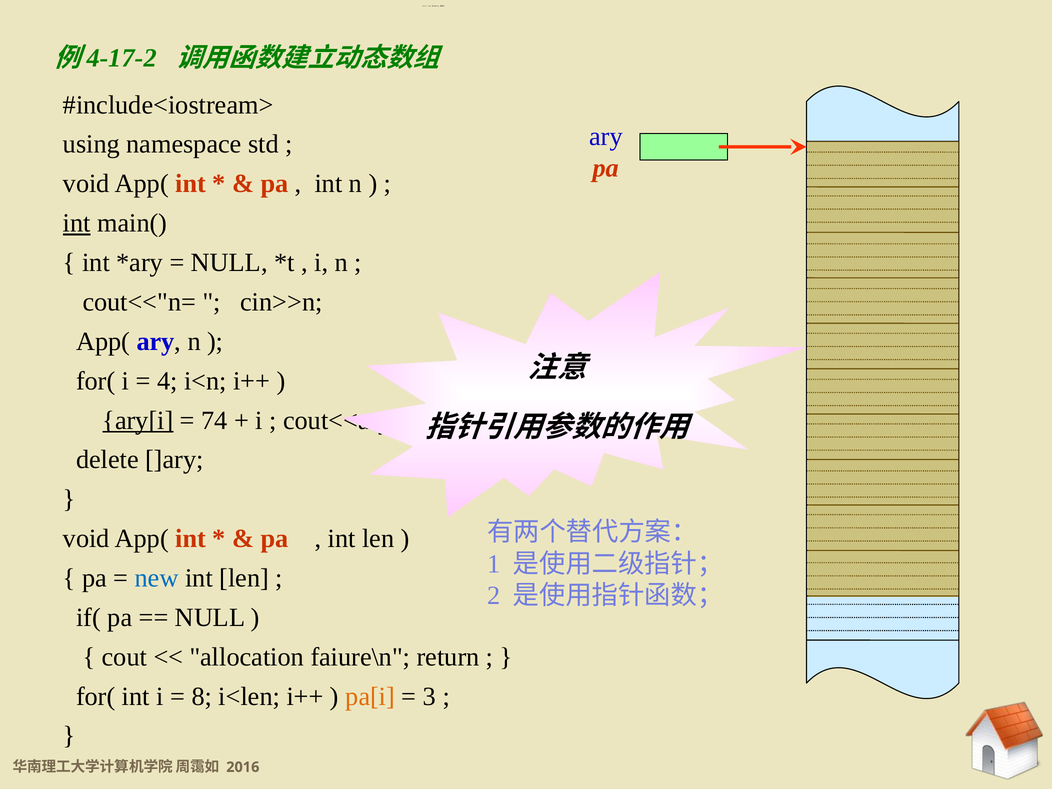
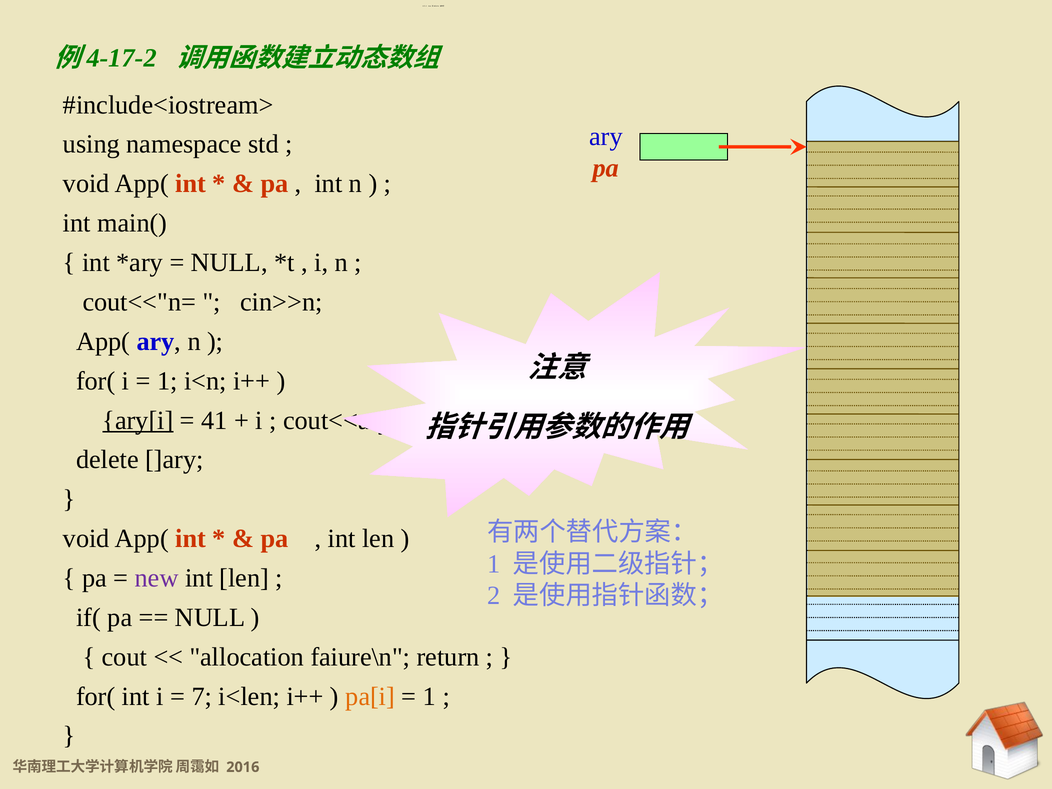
int underline: present -> none (77, 223)
4: 4 -> 1 (167, 381)
74: 74 -> 41 (214, 420)
new colour: blue -> purple (157, 578)
8: 8 -> 7 (202, 696)
3: 3 -> 1 (429, 696)
